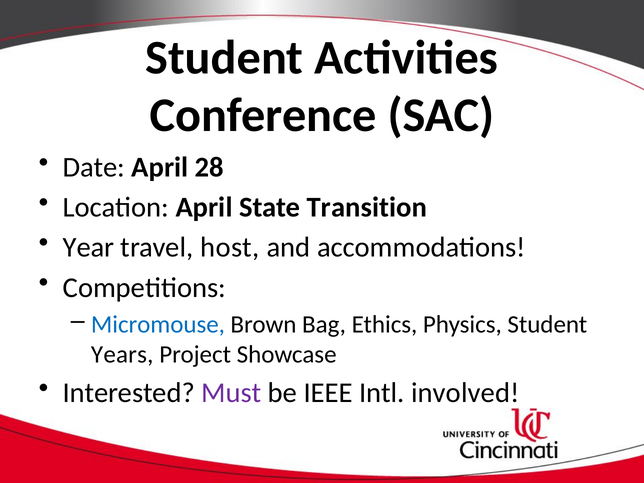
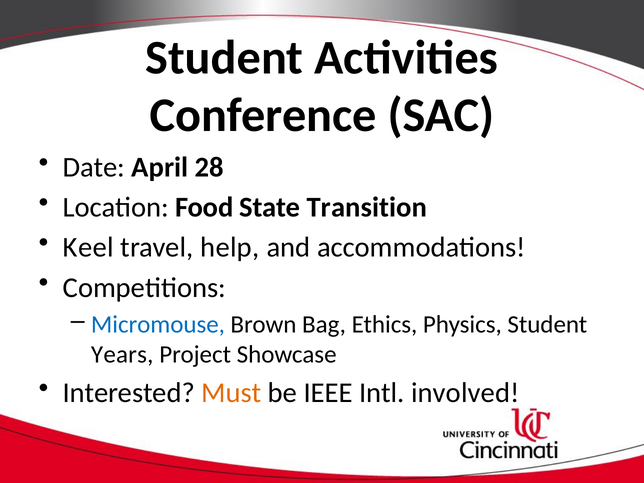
Location April: April -> Food (204, 207)
Year: Year -> Keel (88, 247)
host: host -> help (230, 247)
Must colour: purple -> orange (231, 393)
